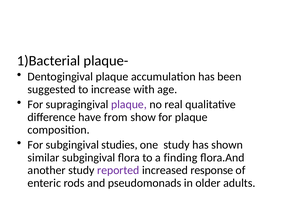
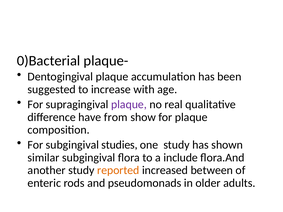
1)Bacterial: 1)Bacterial -> 0)Bacterial (49, 61)
finding: finding -> include (181, 158)
reported colour: purple -> orange (118, 170)
response: response -> between (212, 170)
